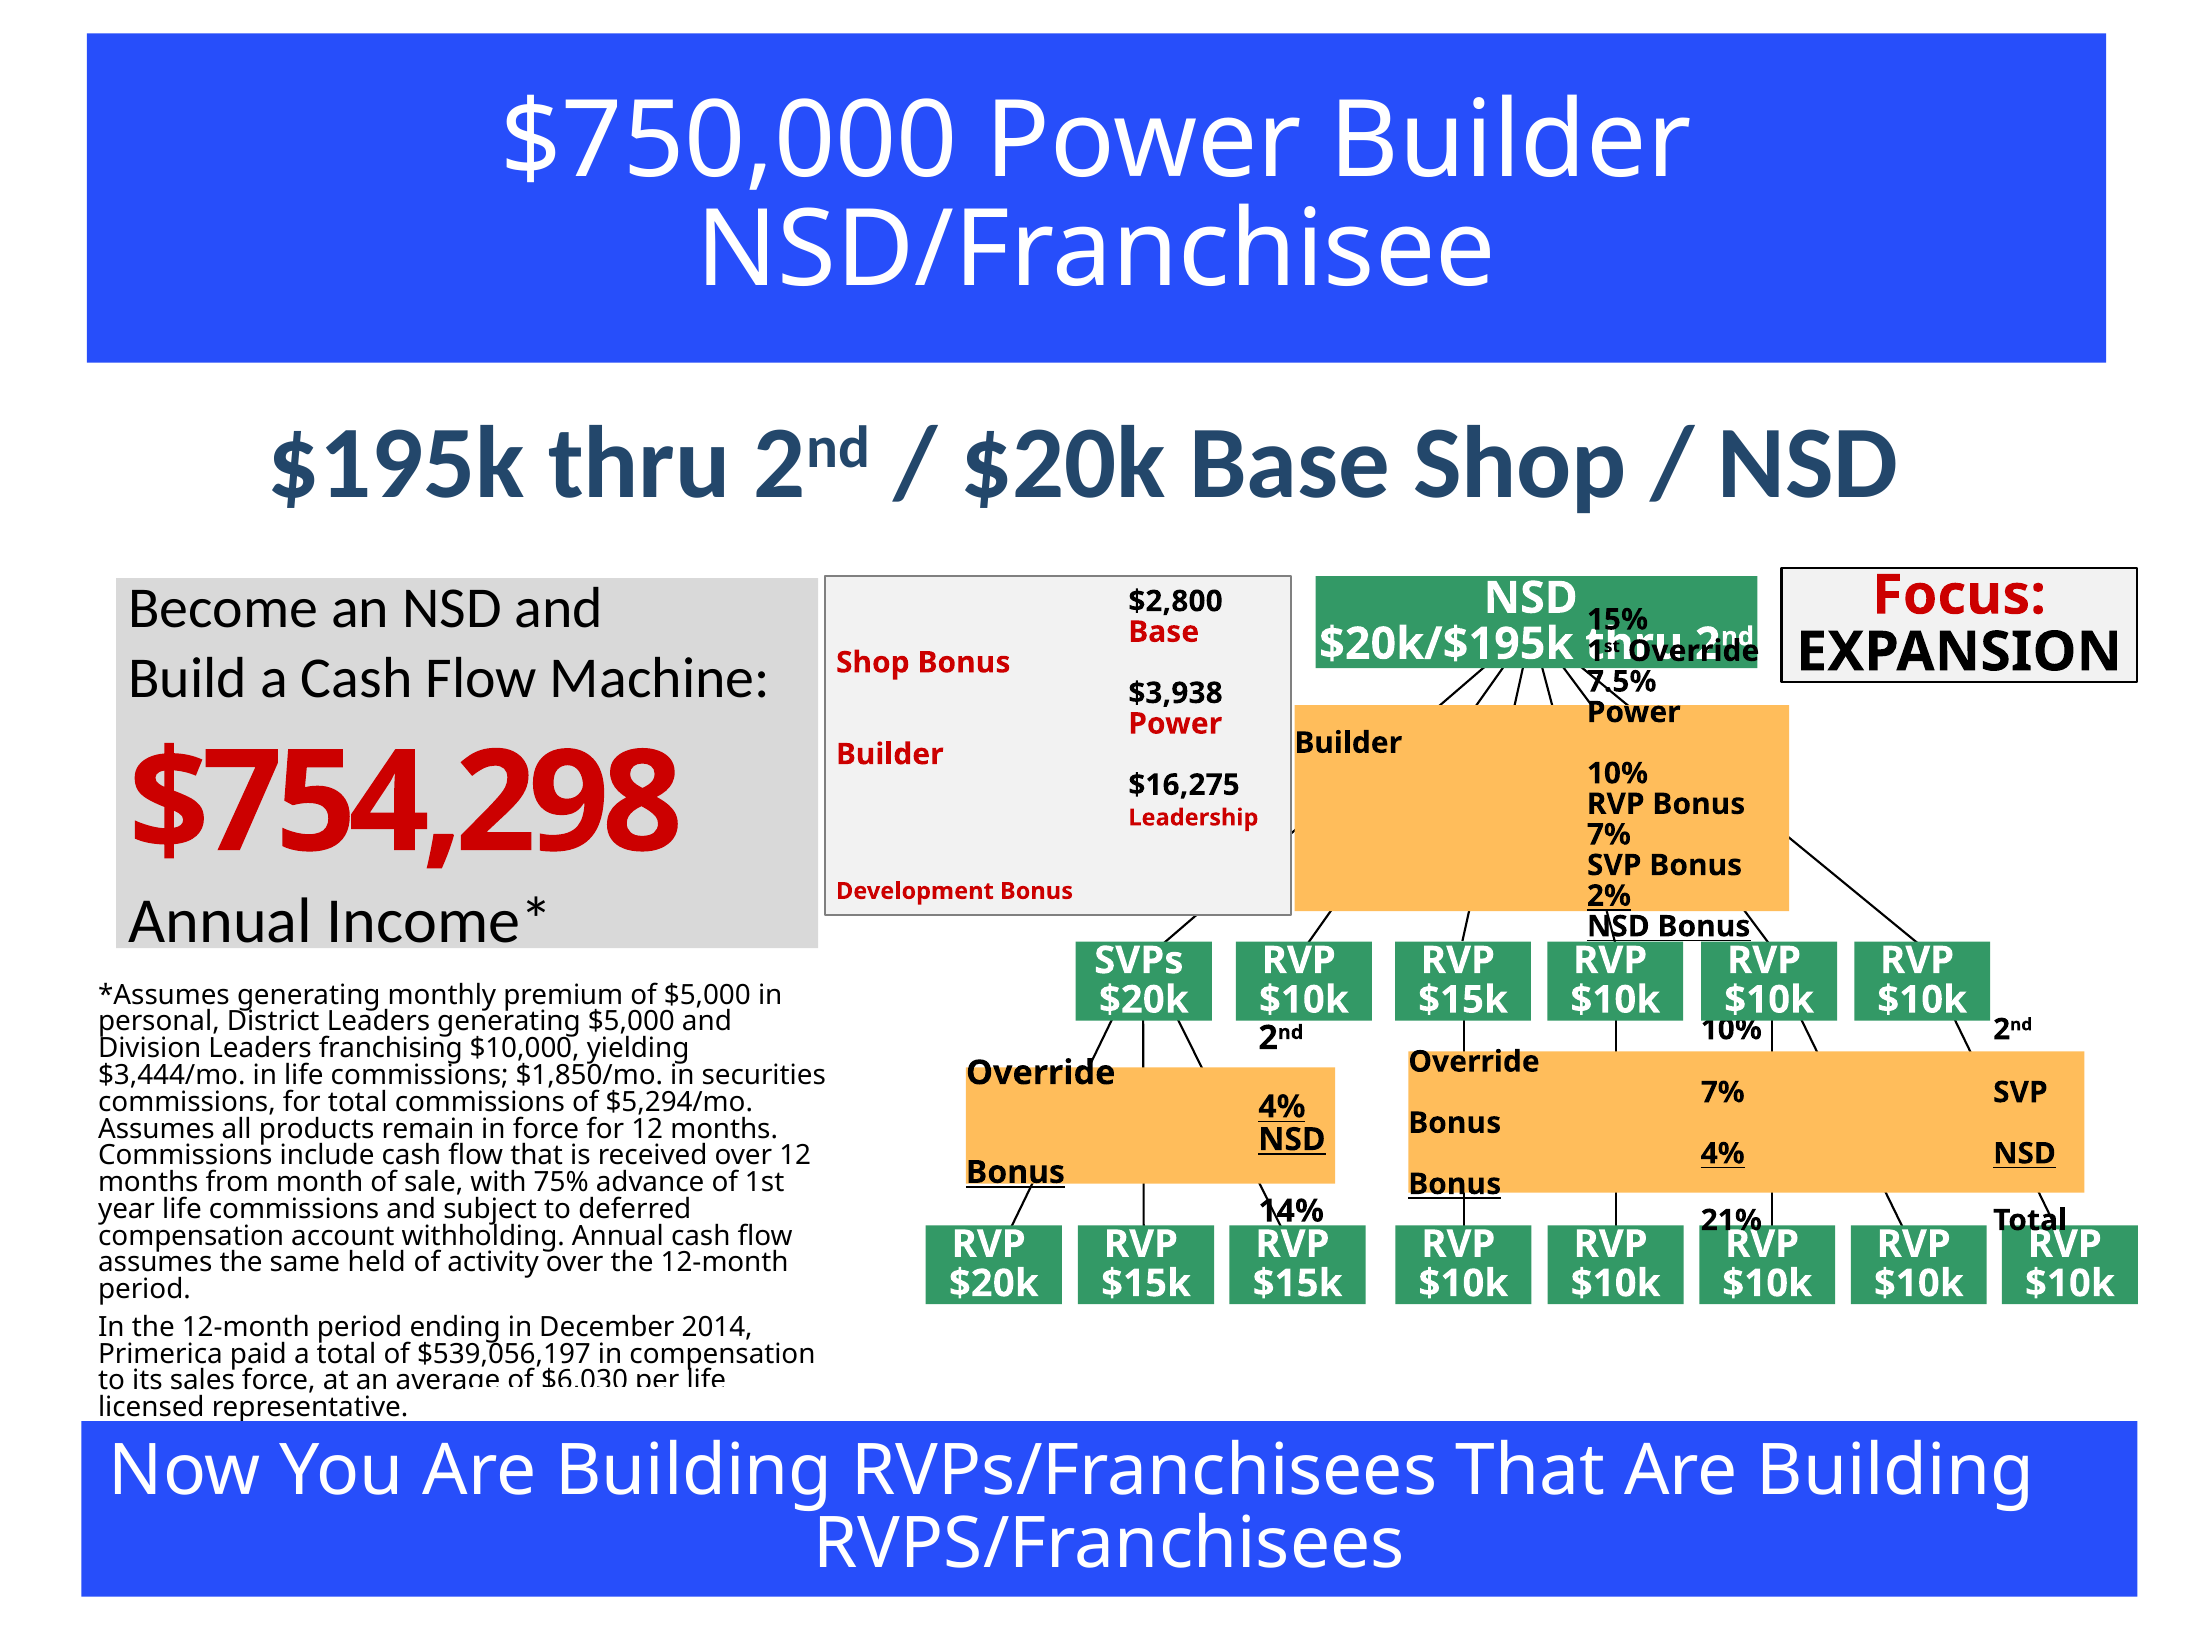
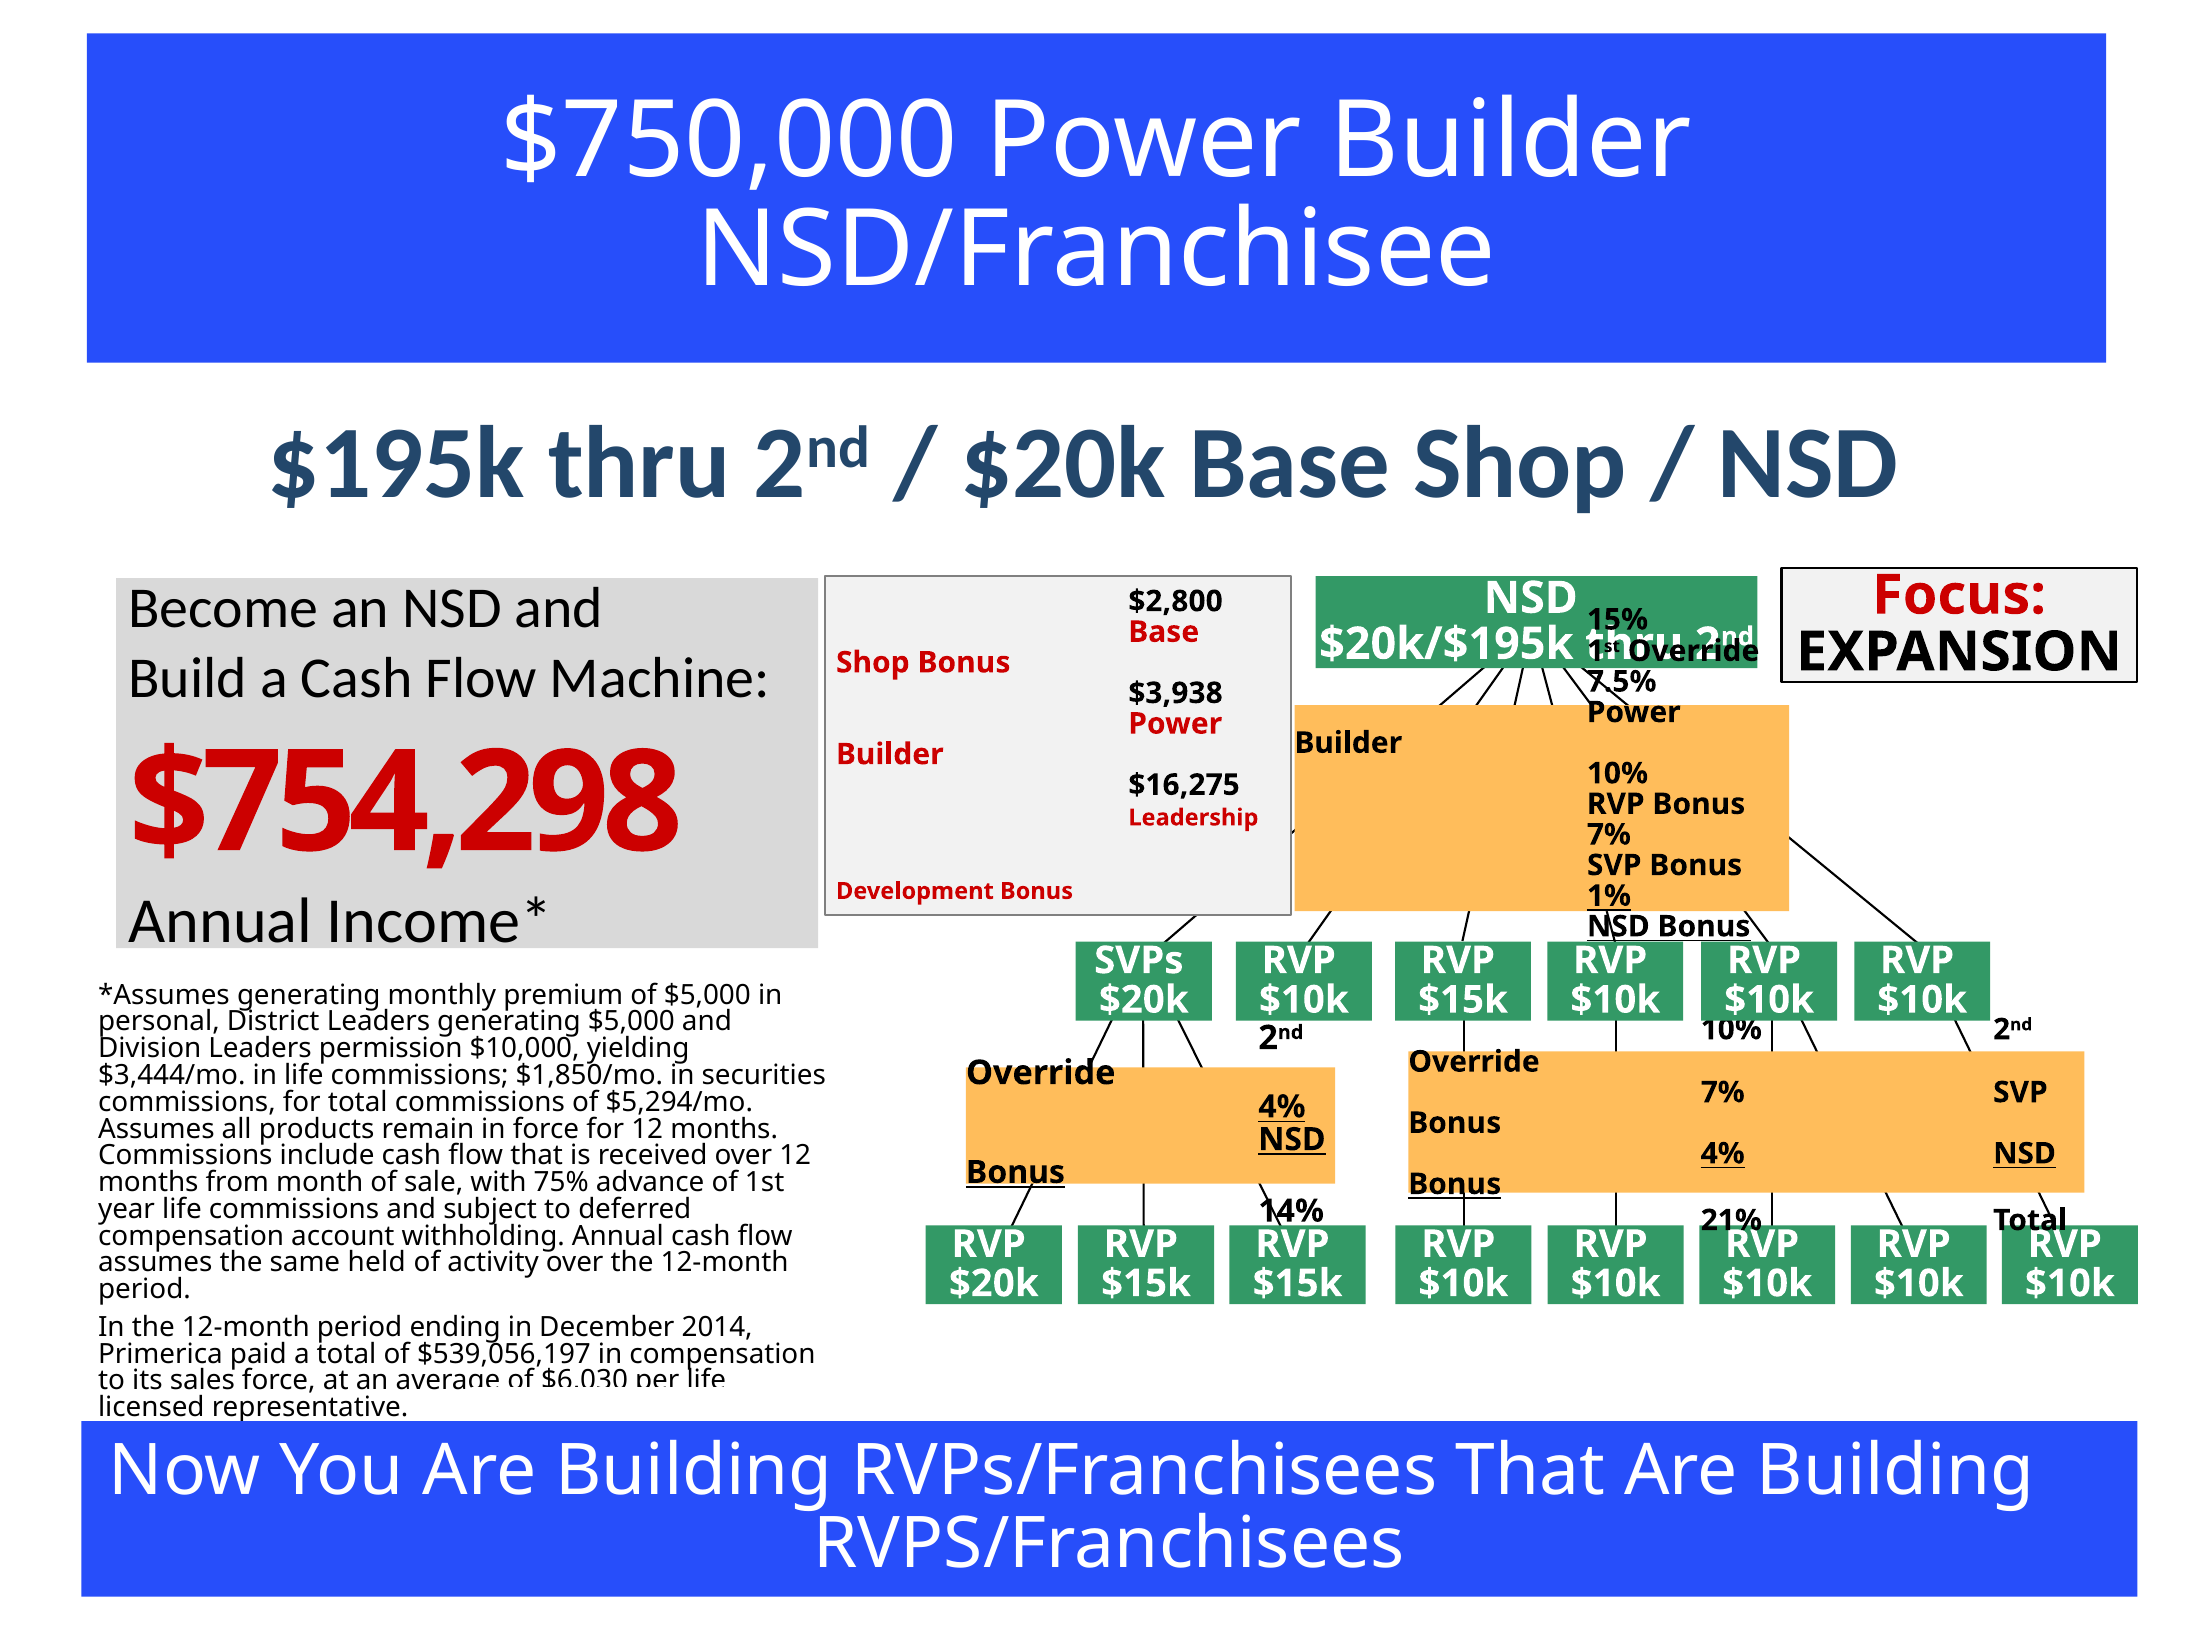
2%: 2% -> 1% (1609, 896)
franchising: franchising -> permission (391, 1048)
